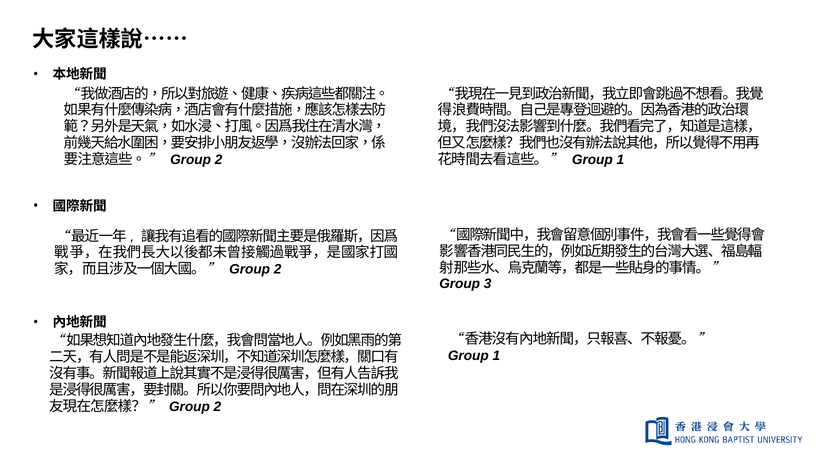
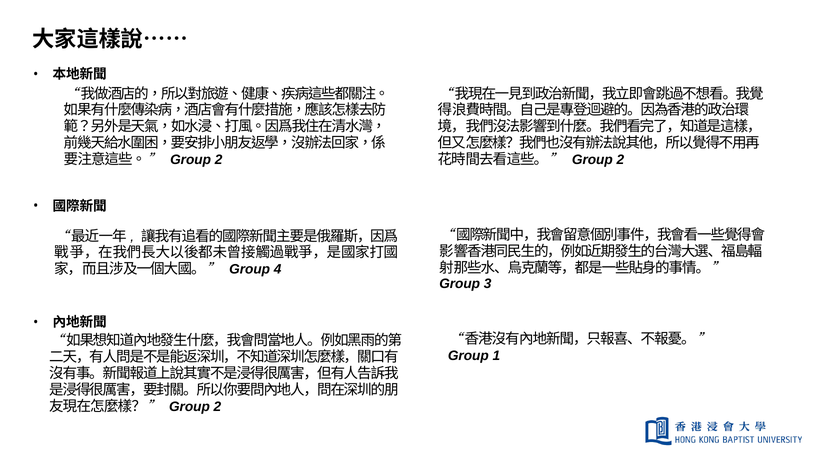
1: 1 -> 2 (620, 160)
2: 2 -> 4 (278, 269)
